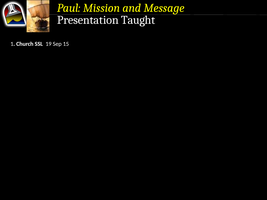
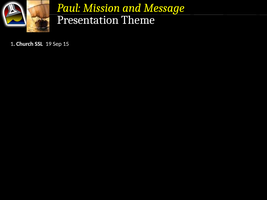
Taught: Taught -> Theme (138, 20)
